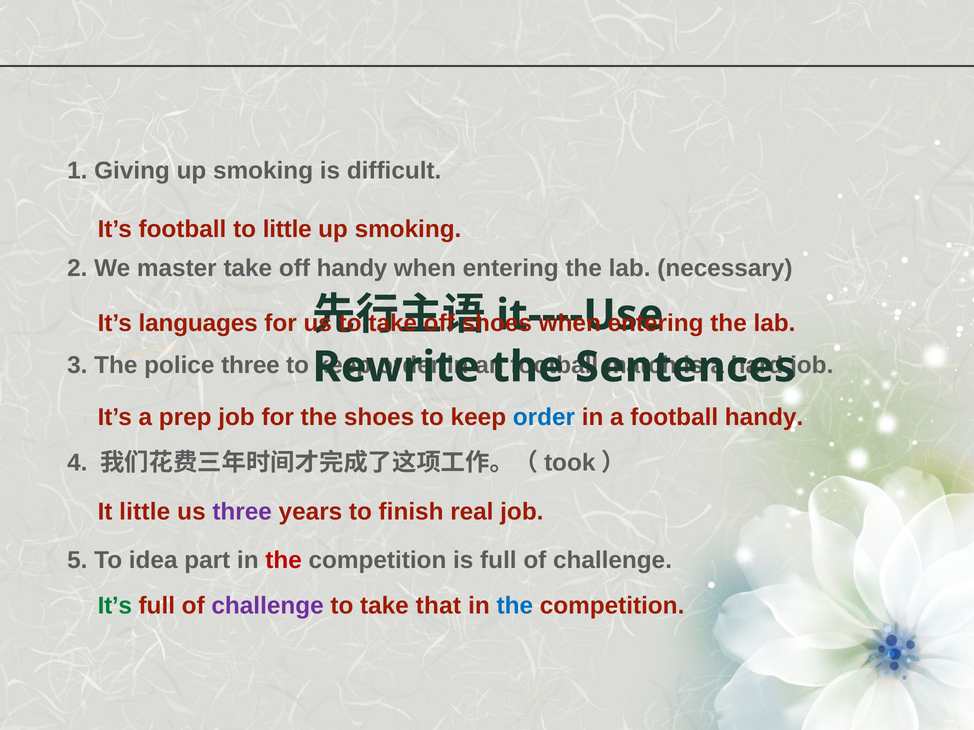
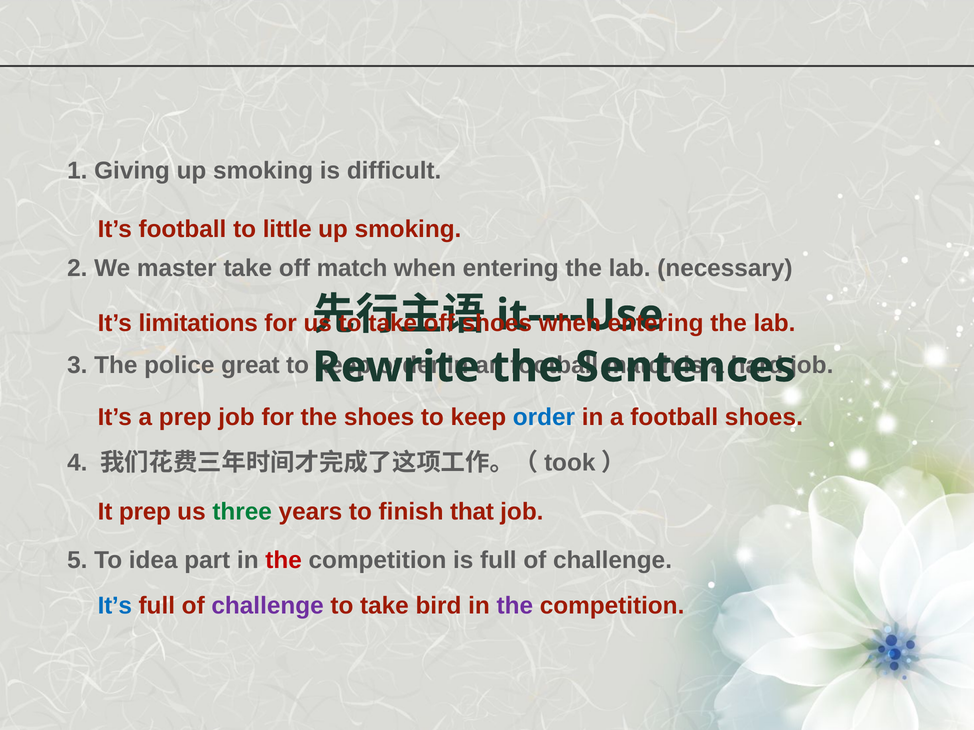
off handy: handy -> match (352, 268)
languages: languages -> limitations (198, 324)
police three: three -> great (250, 366)
football handy: handy -> shoes (764, 418)
It little: little -> prep (145, 512)
three colour: purple -> green (242, 512)
real: real -> that (472, 512)
It’s colour: green -> blue (115, 606)
that: that -> bird (438, 606)
the colour: blue -> purple (515, 606)
